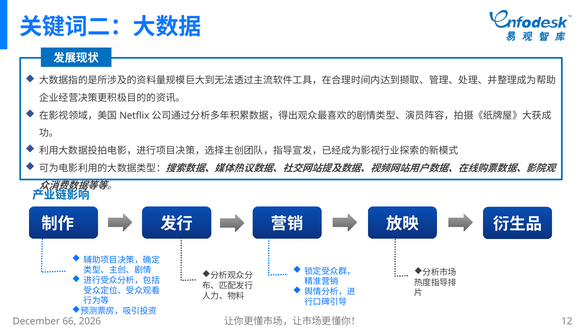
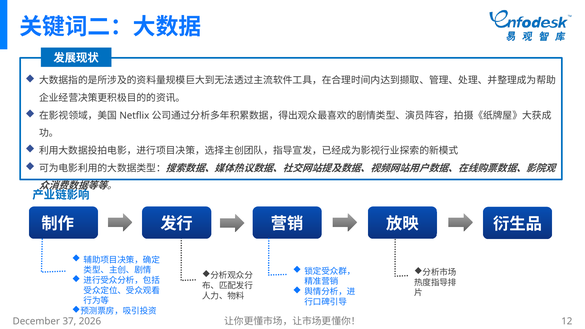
66: 66 -> 37 (69, 321)
